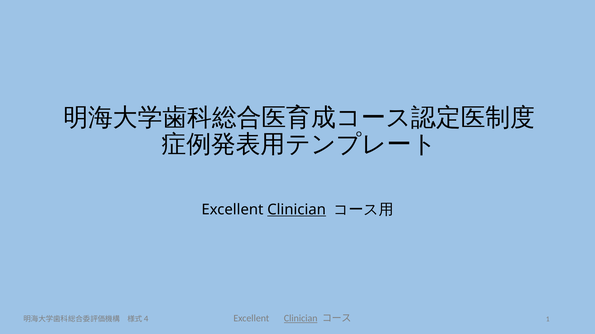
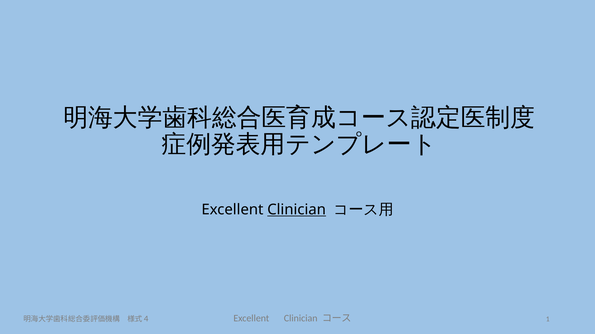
Clinician underline: present -> none (301, 319)
